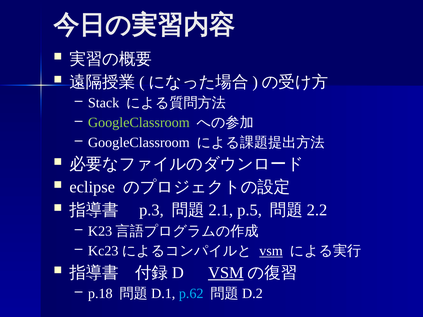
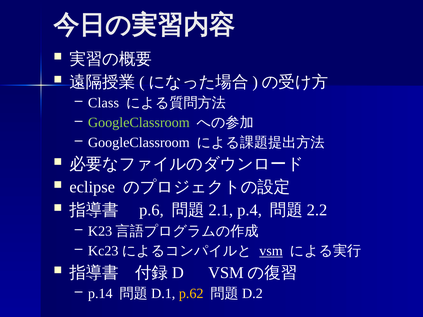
Stack: Stack -> Class (104, 103)
p.3: p.3 -> p.6 (151, 210)
p.5: p.5 -> p.4 (250, 210)
VSM underline: present -> none (226, 273)
p.18: p.18 -> p.14 (100, 294)
p.62 colour: light blue -> yellow (191, 294)
